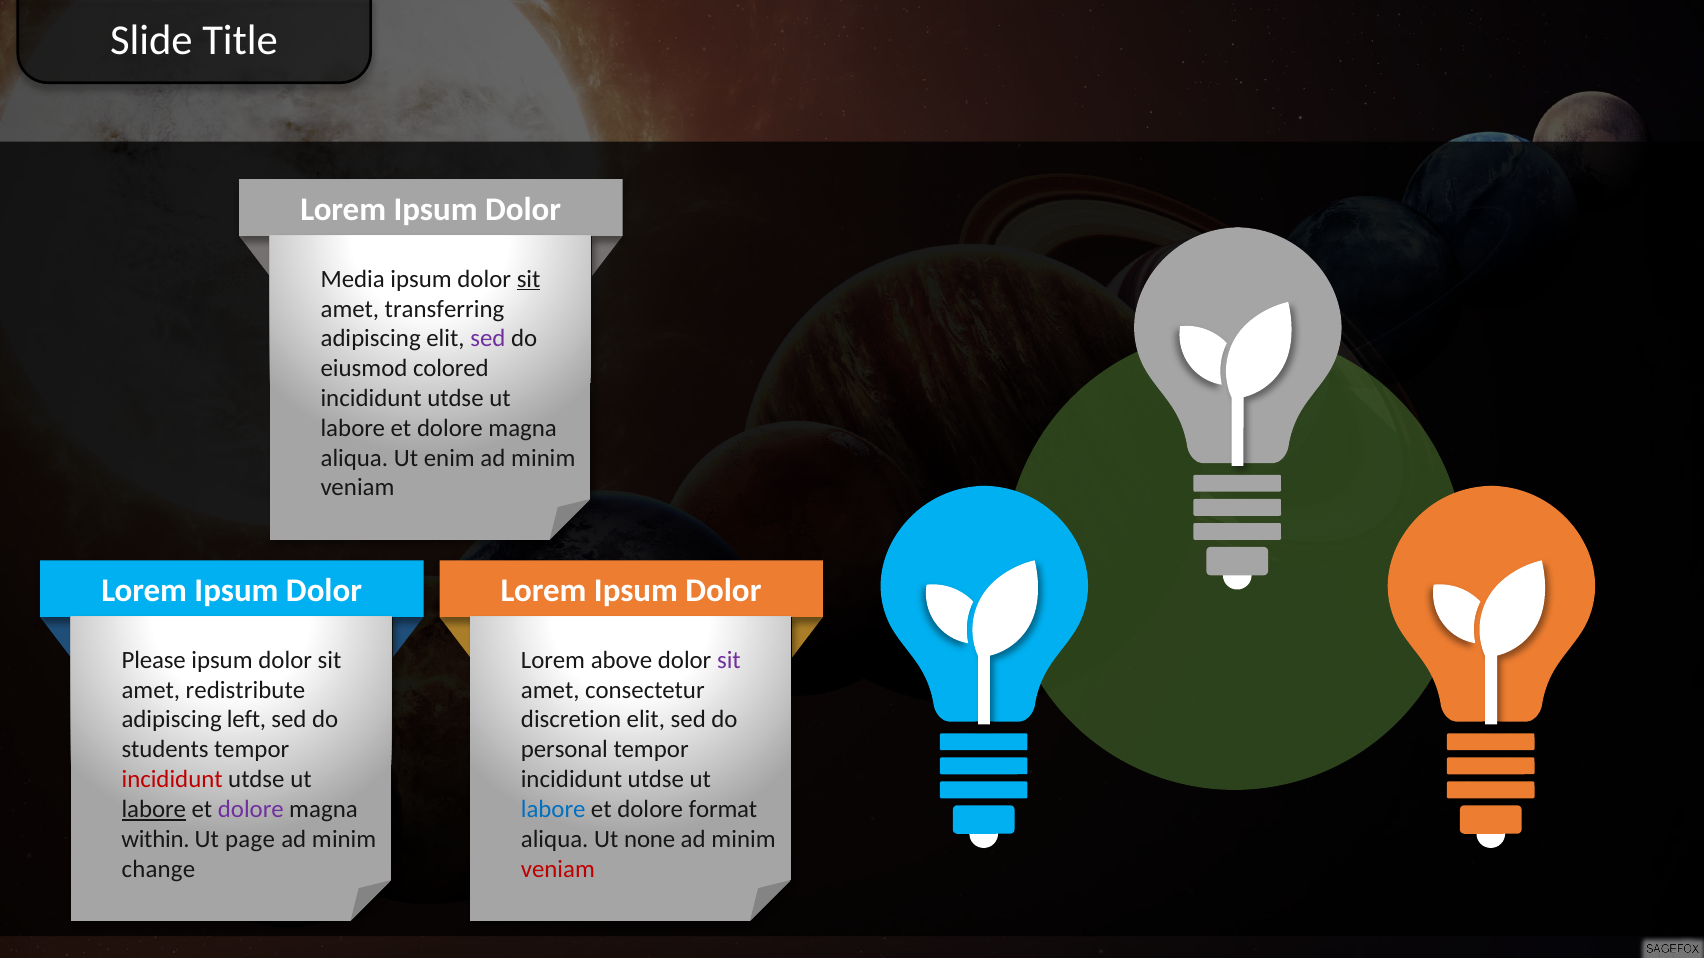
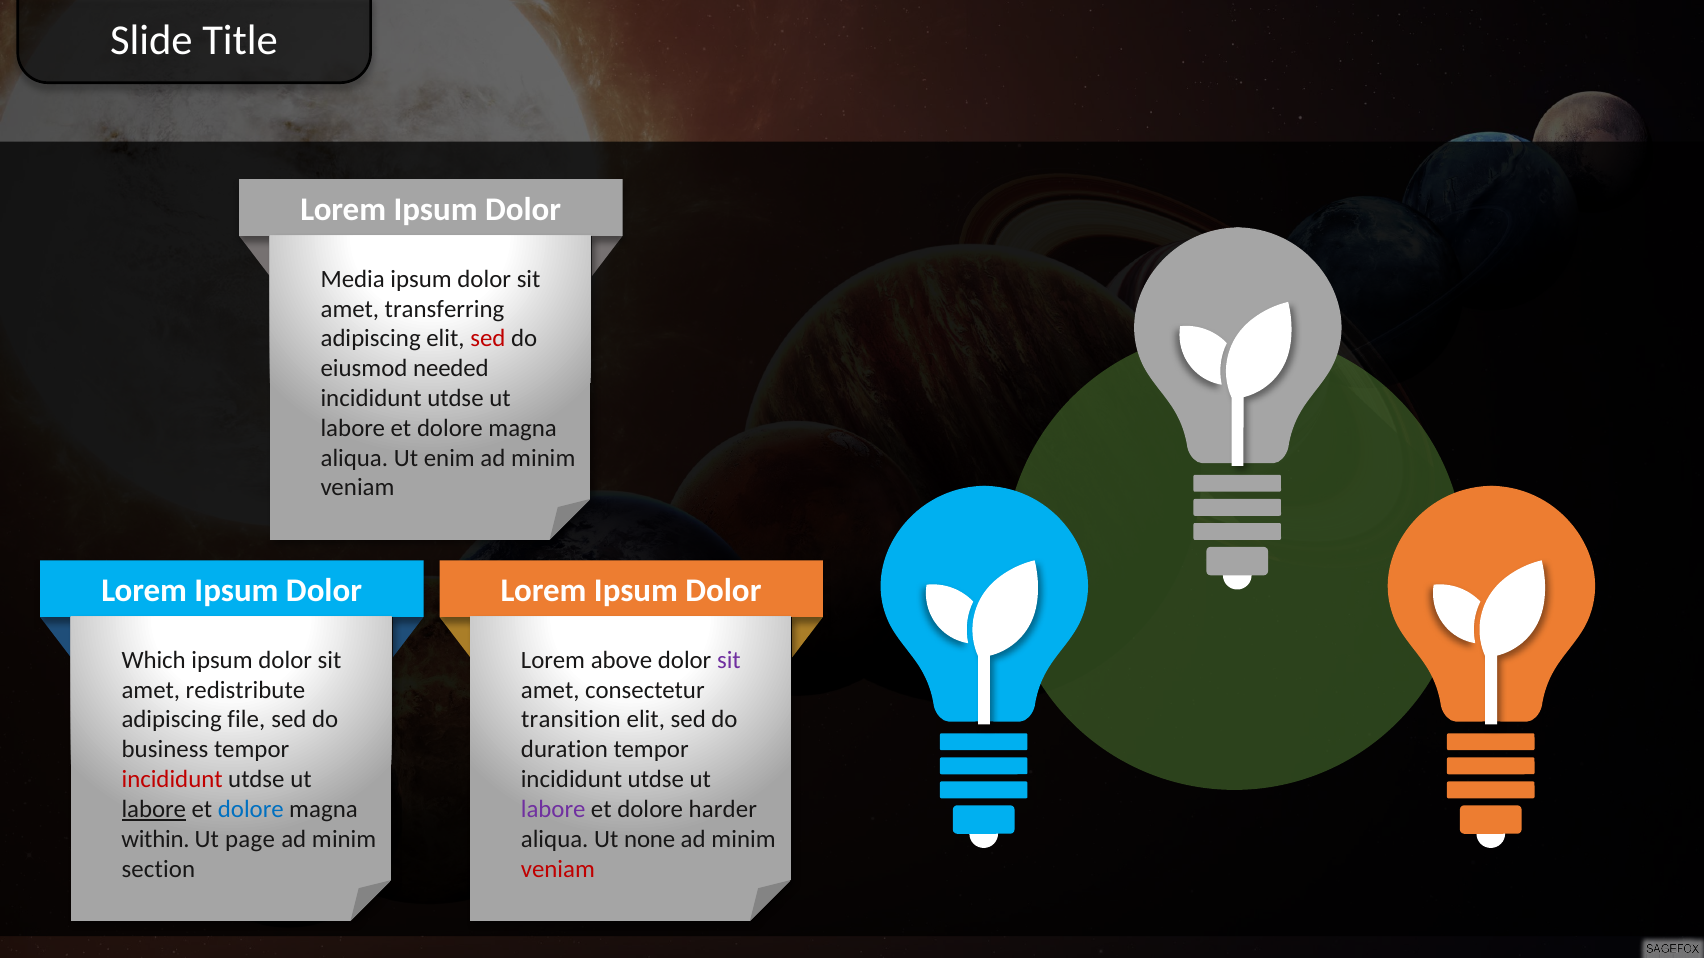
sit underline: present -> none (529, 279)
sed colour: purple -> red (488, 339)
colored: colored -> needed (451, 369)
Please: Please -> Which (154, 660)
left: left -> file (246, 720)
discretion: discretion -> transition (571, 720)
students: students -> business (165, 750)
personal: personal -> duration (564, 750)
dolore colour: purple -> blue (251, 810)
labore colour: blue -> purple (553, 810)
format: format -> harder (723, 810)
change: change -> section (158, 869)
